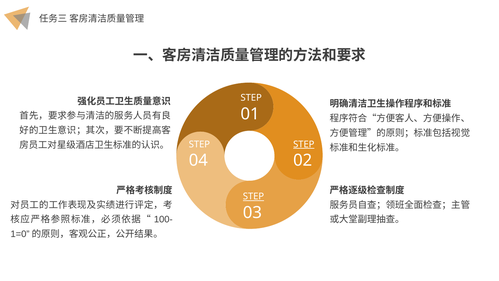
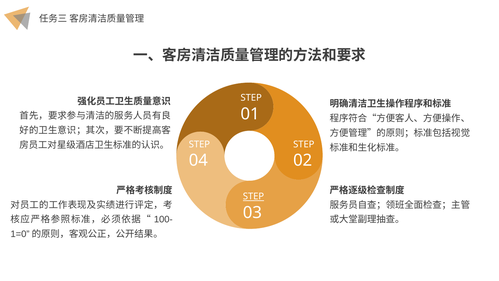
STEP underline: present -> none (304, 144)
